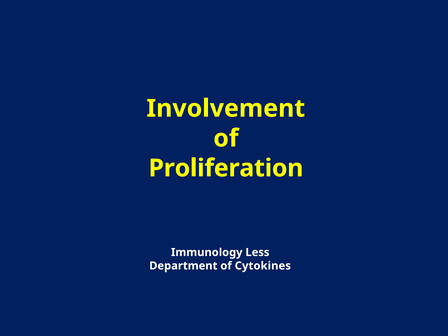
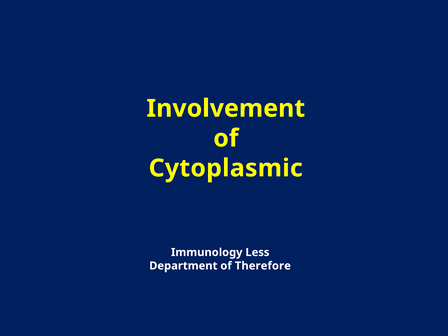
Proliferation: Proliferation -> Cytoplasmic (226, 168)
Cytokines: Cytokines -> Therefore (263, 266)
